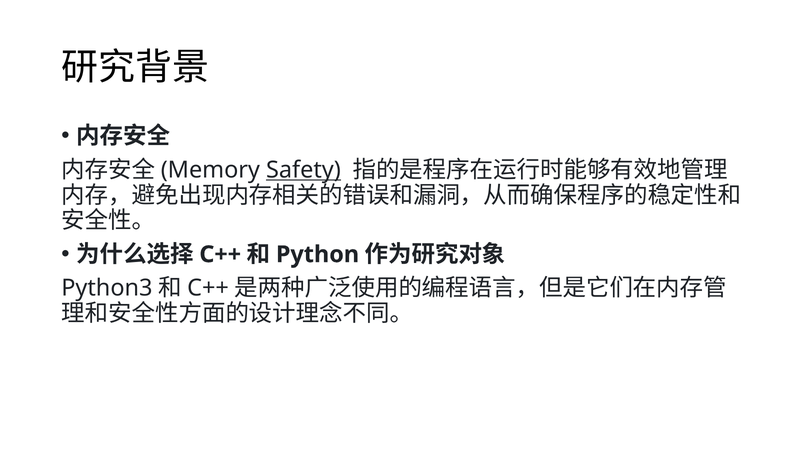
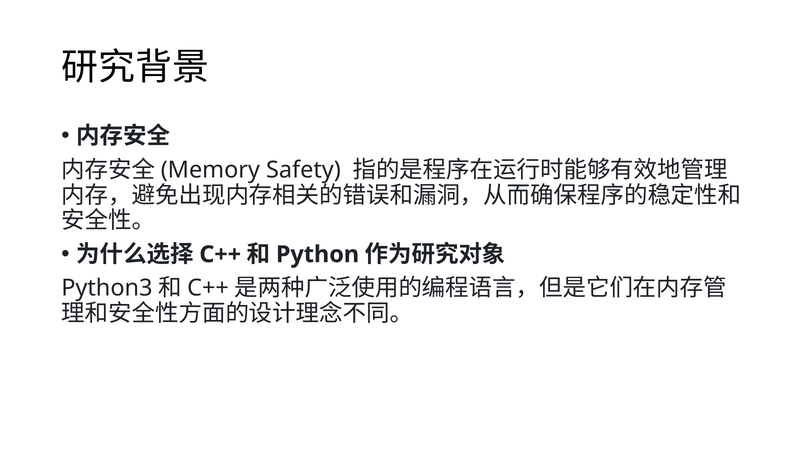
Safety underline: present -> none (303, 170)
